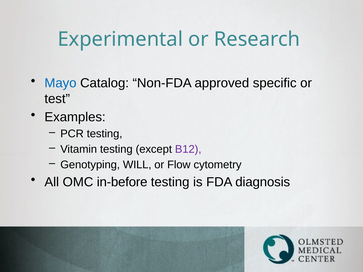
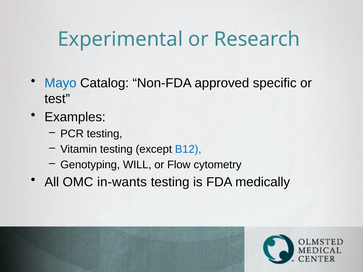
B12 colour: purple -> blue (188, 149)
in-before: in-before -> in-wants (122, 182)
diagnosis: diagnosis -> medically (263, 182)
